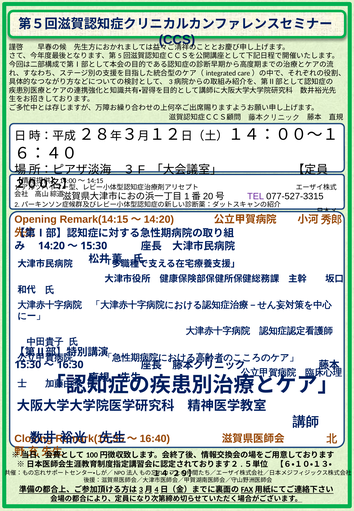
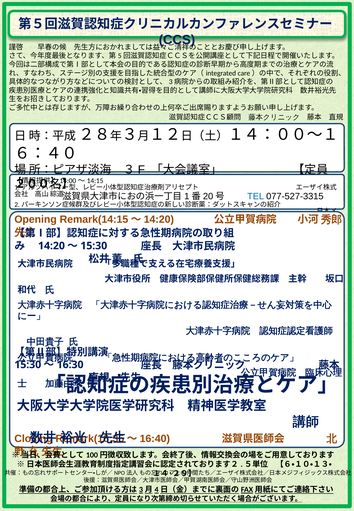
TEL colour: purple -> blue (256, 196)
